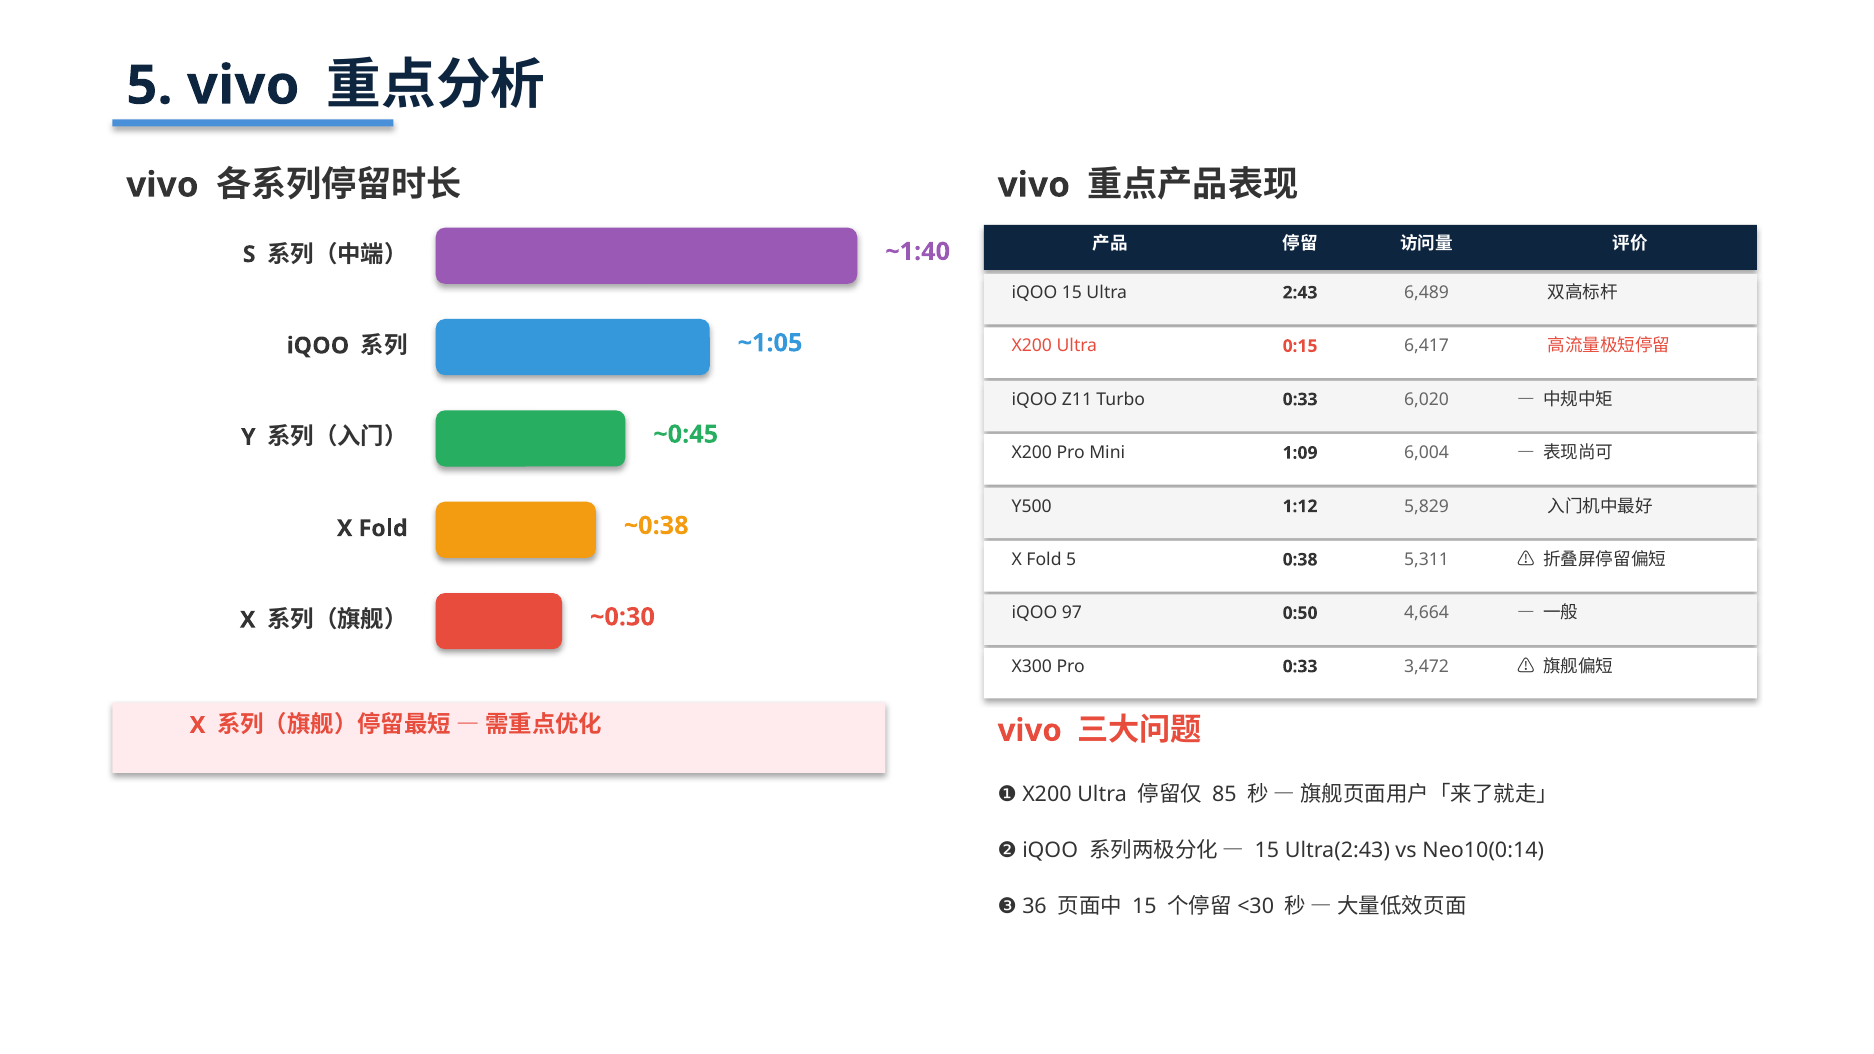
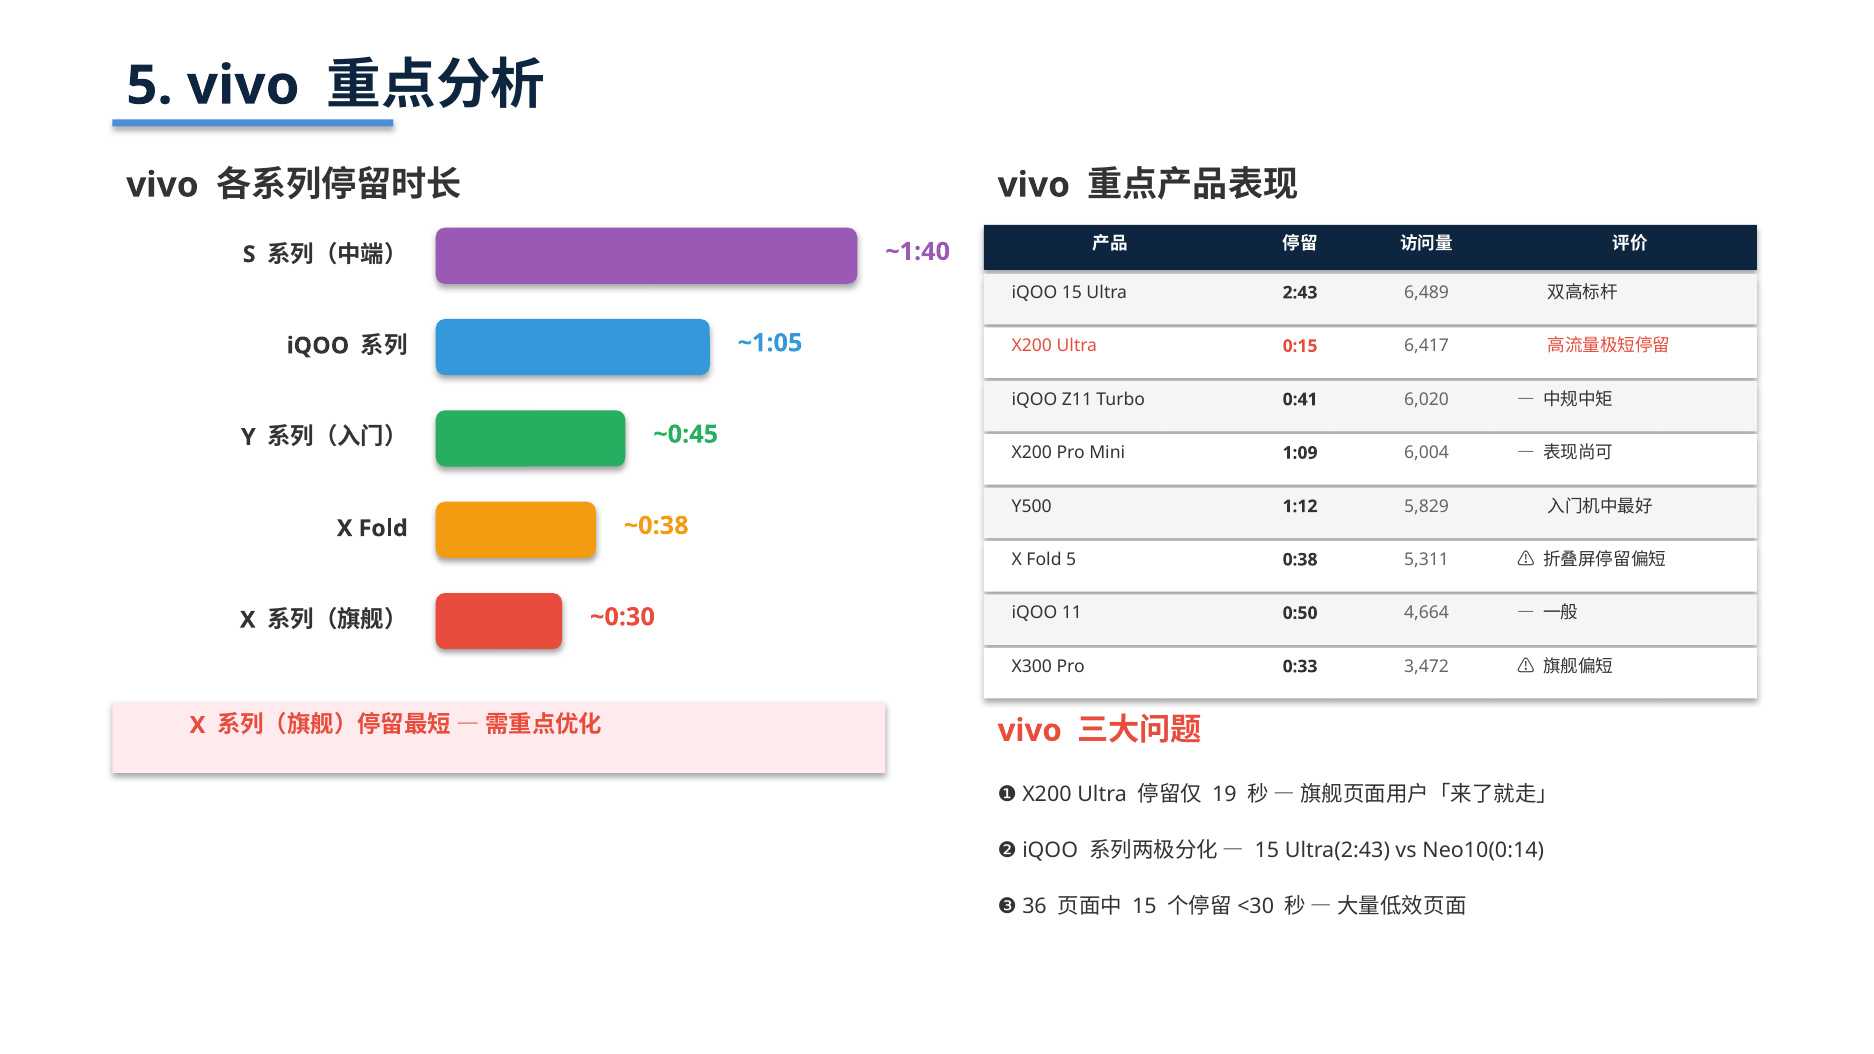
Turbo 0:33: 0:33 -> 0:41 (1300, 400)
97: 97 -> 11 (1072, 613)
85: 85 -> 19 (1224, 794)
